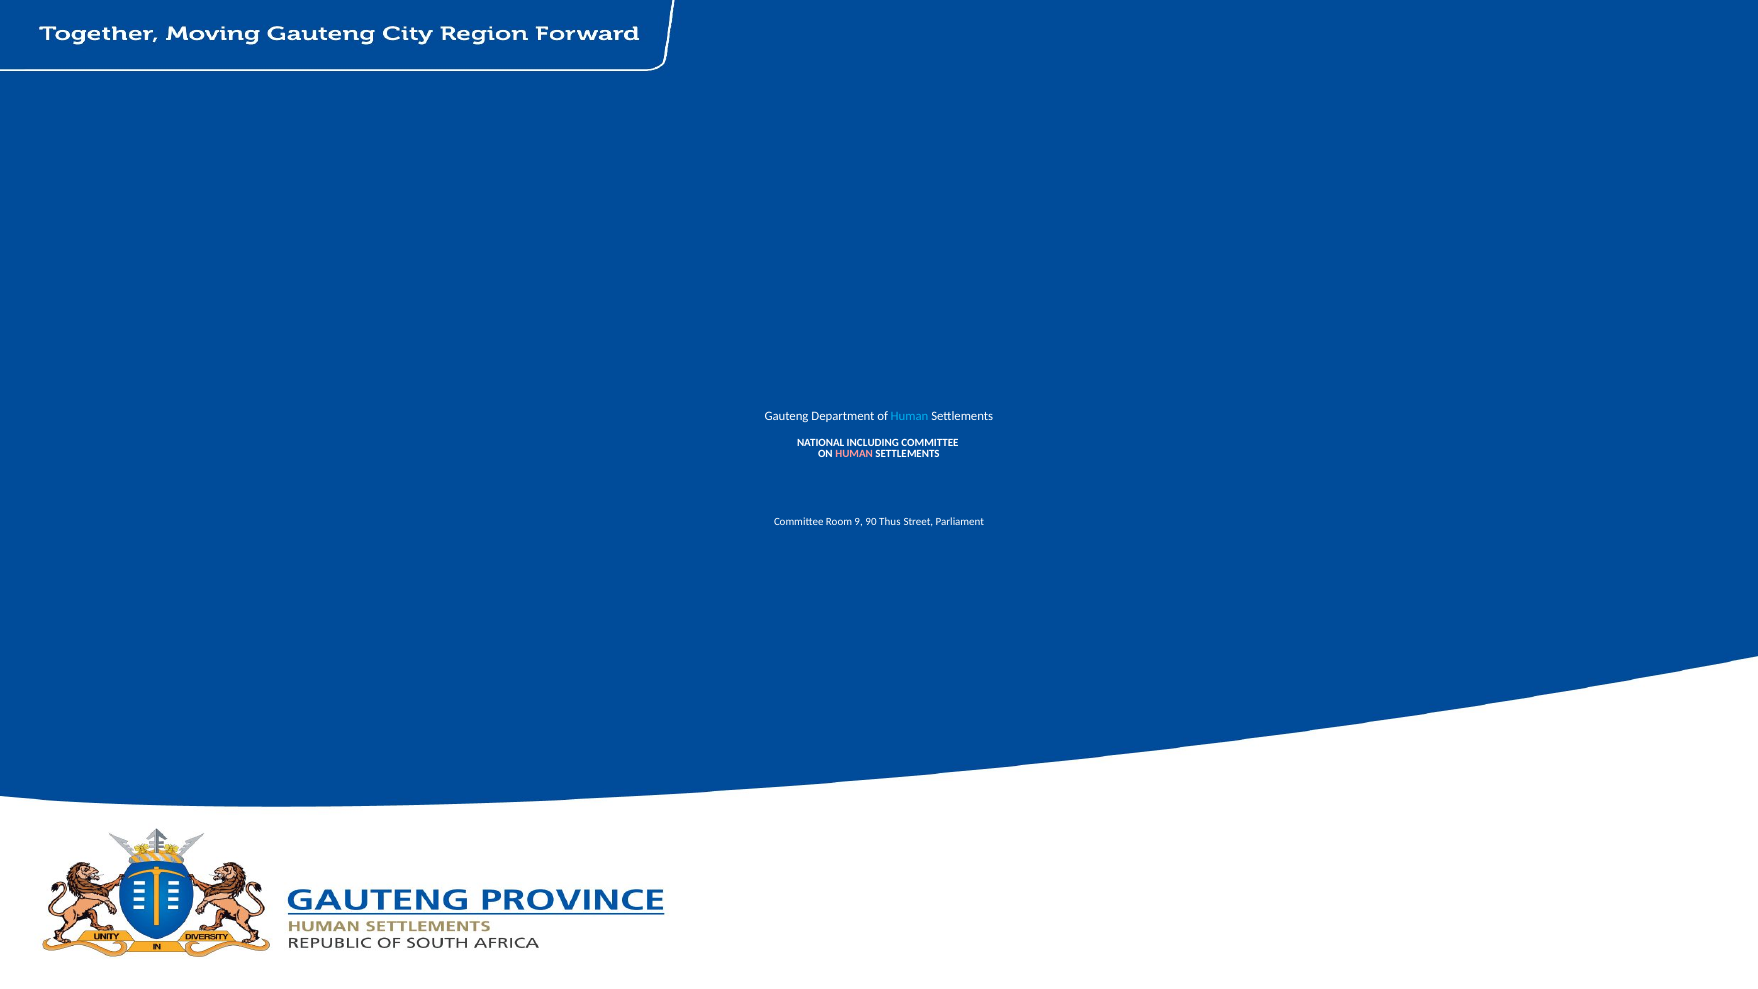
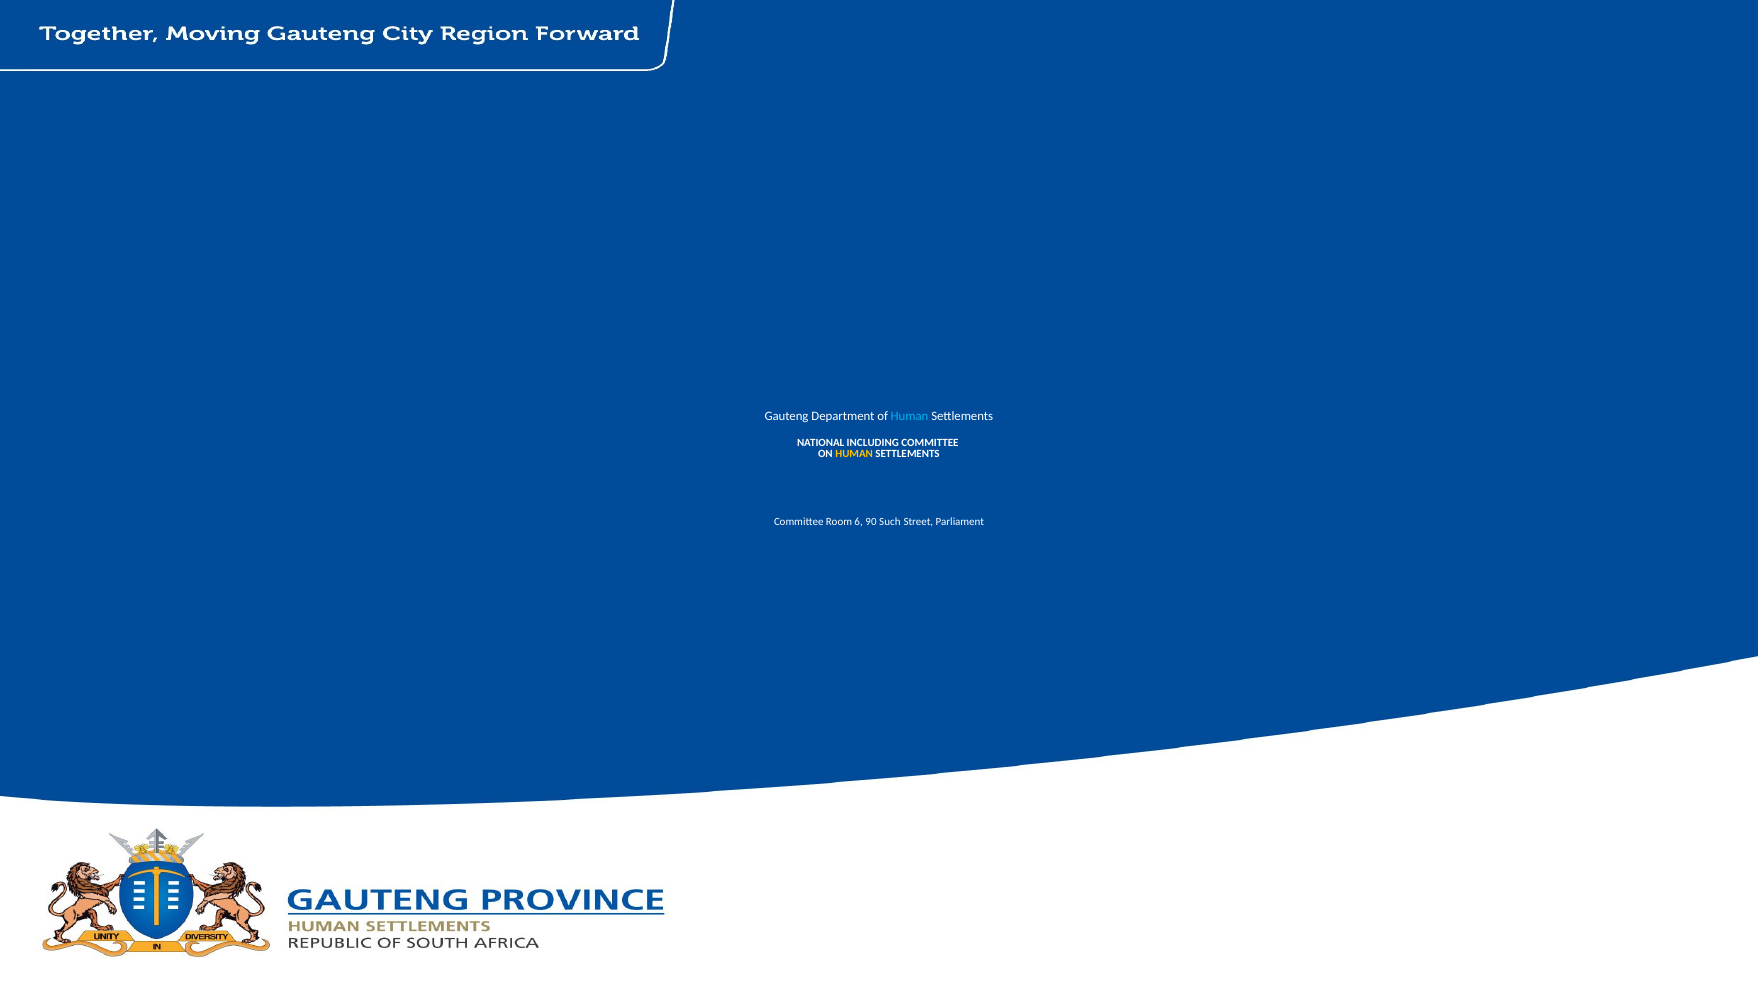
HUMAN colour: pink -> yellow (854, 454)
9: 9 -> 6 (859, 521)
Thus: Thus -> Such (890, 521)
